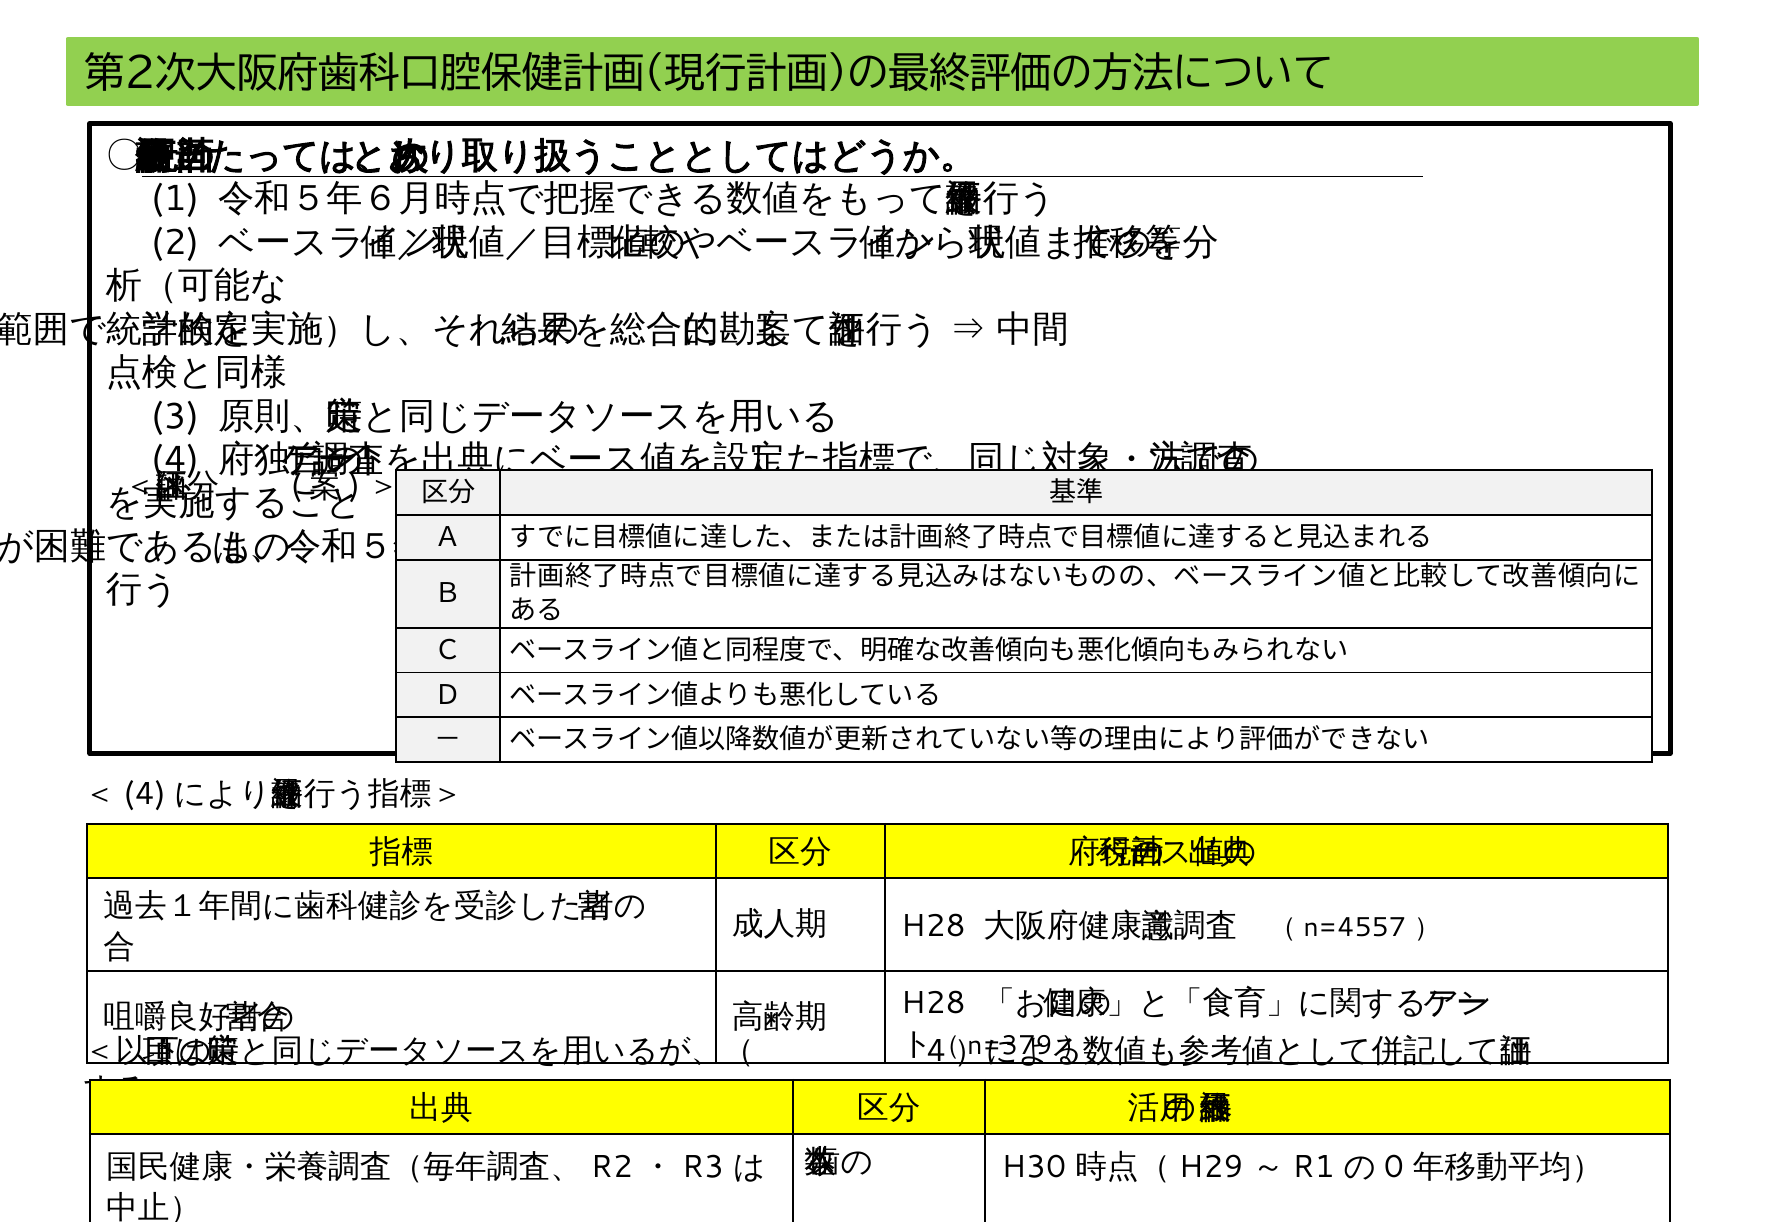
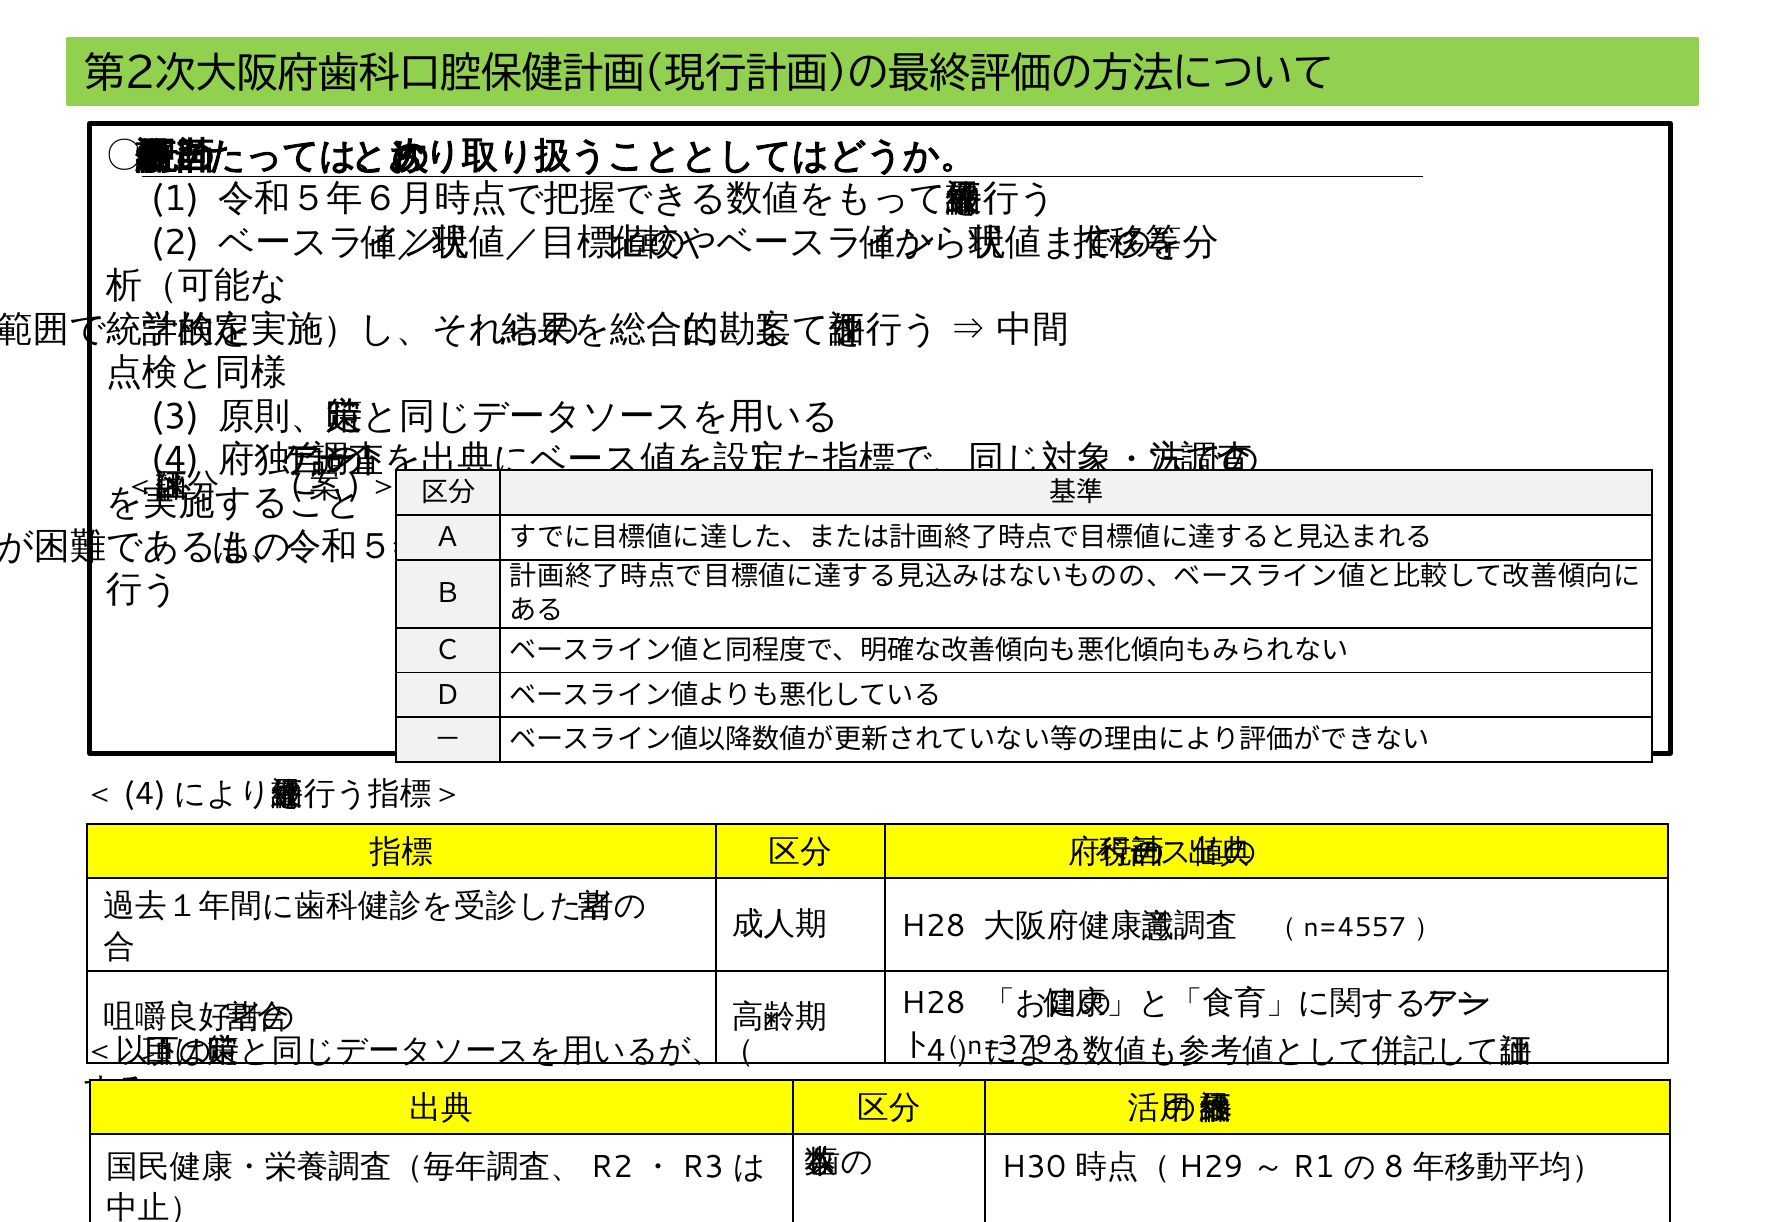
0: 0 -> 8 (1394, 1167)
